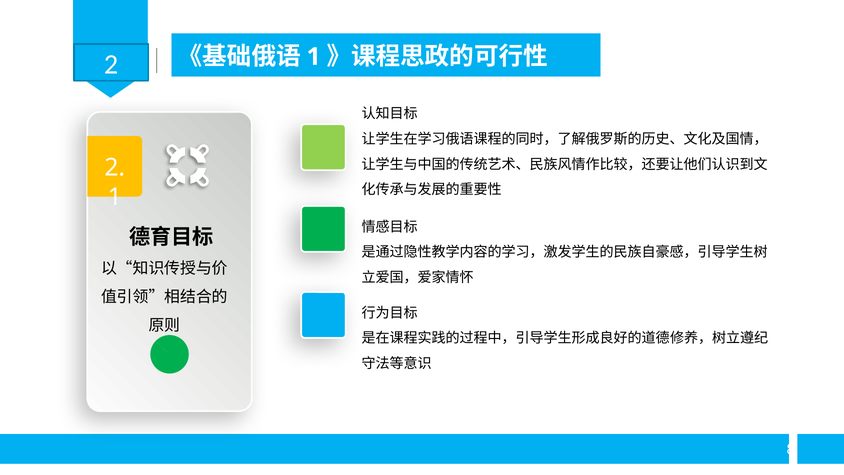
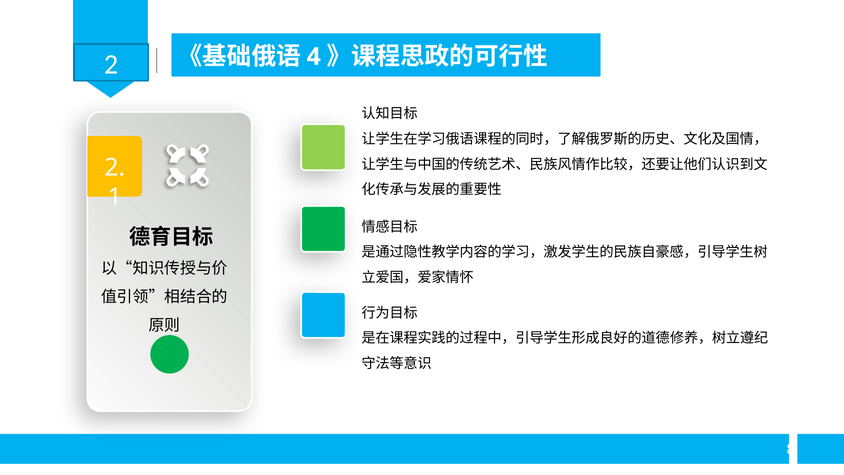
1: 1 -> 4 (314, 57)
